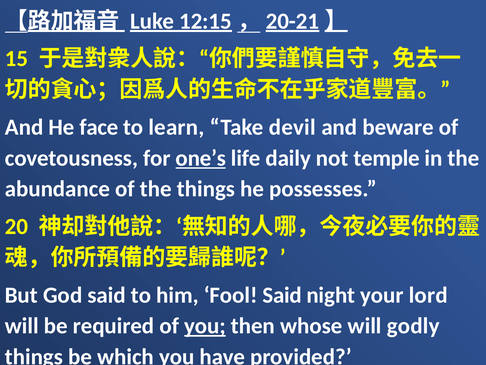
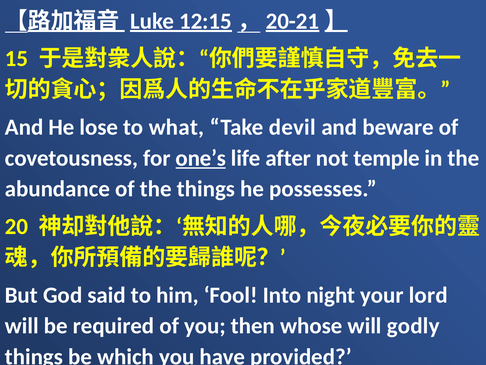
face: face -> lose (99, 127)
learn: learn -> what (176, 127)
daily: daily -> after (288, 158)
Fool Said: Said -> Into (282, 295)
you underline: present -> none (205, 326)
